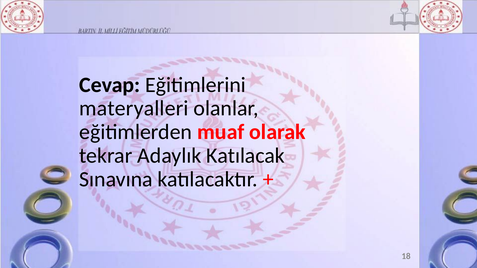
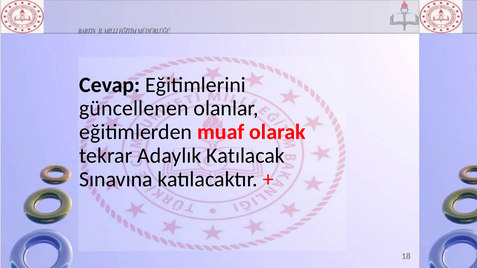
materyalleri: materyalleri -> güncellenen (134, 109)
